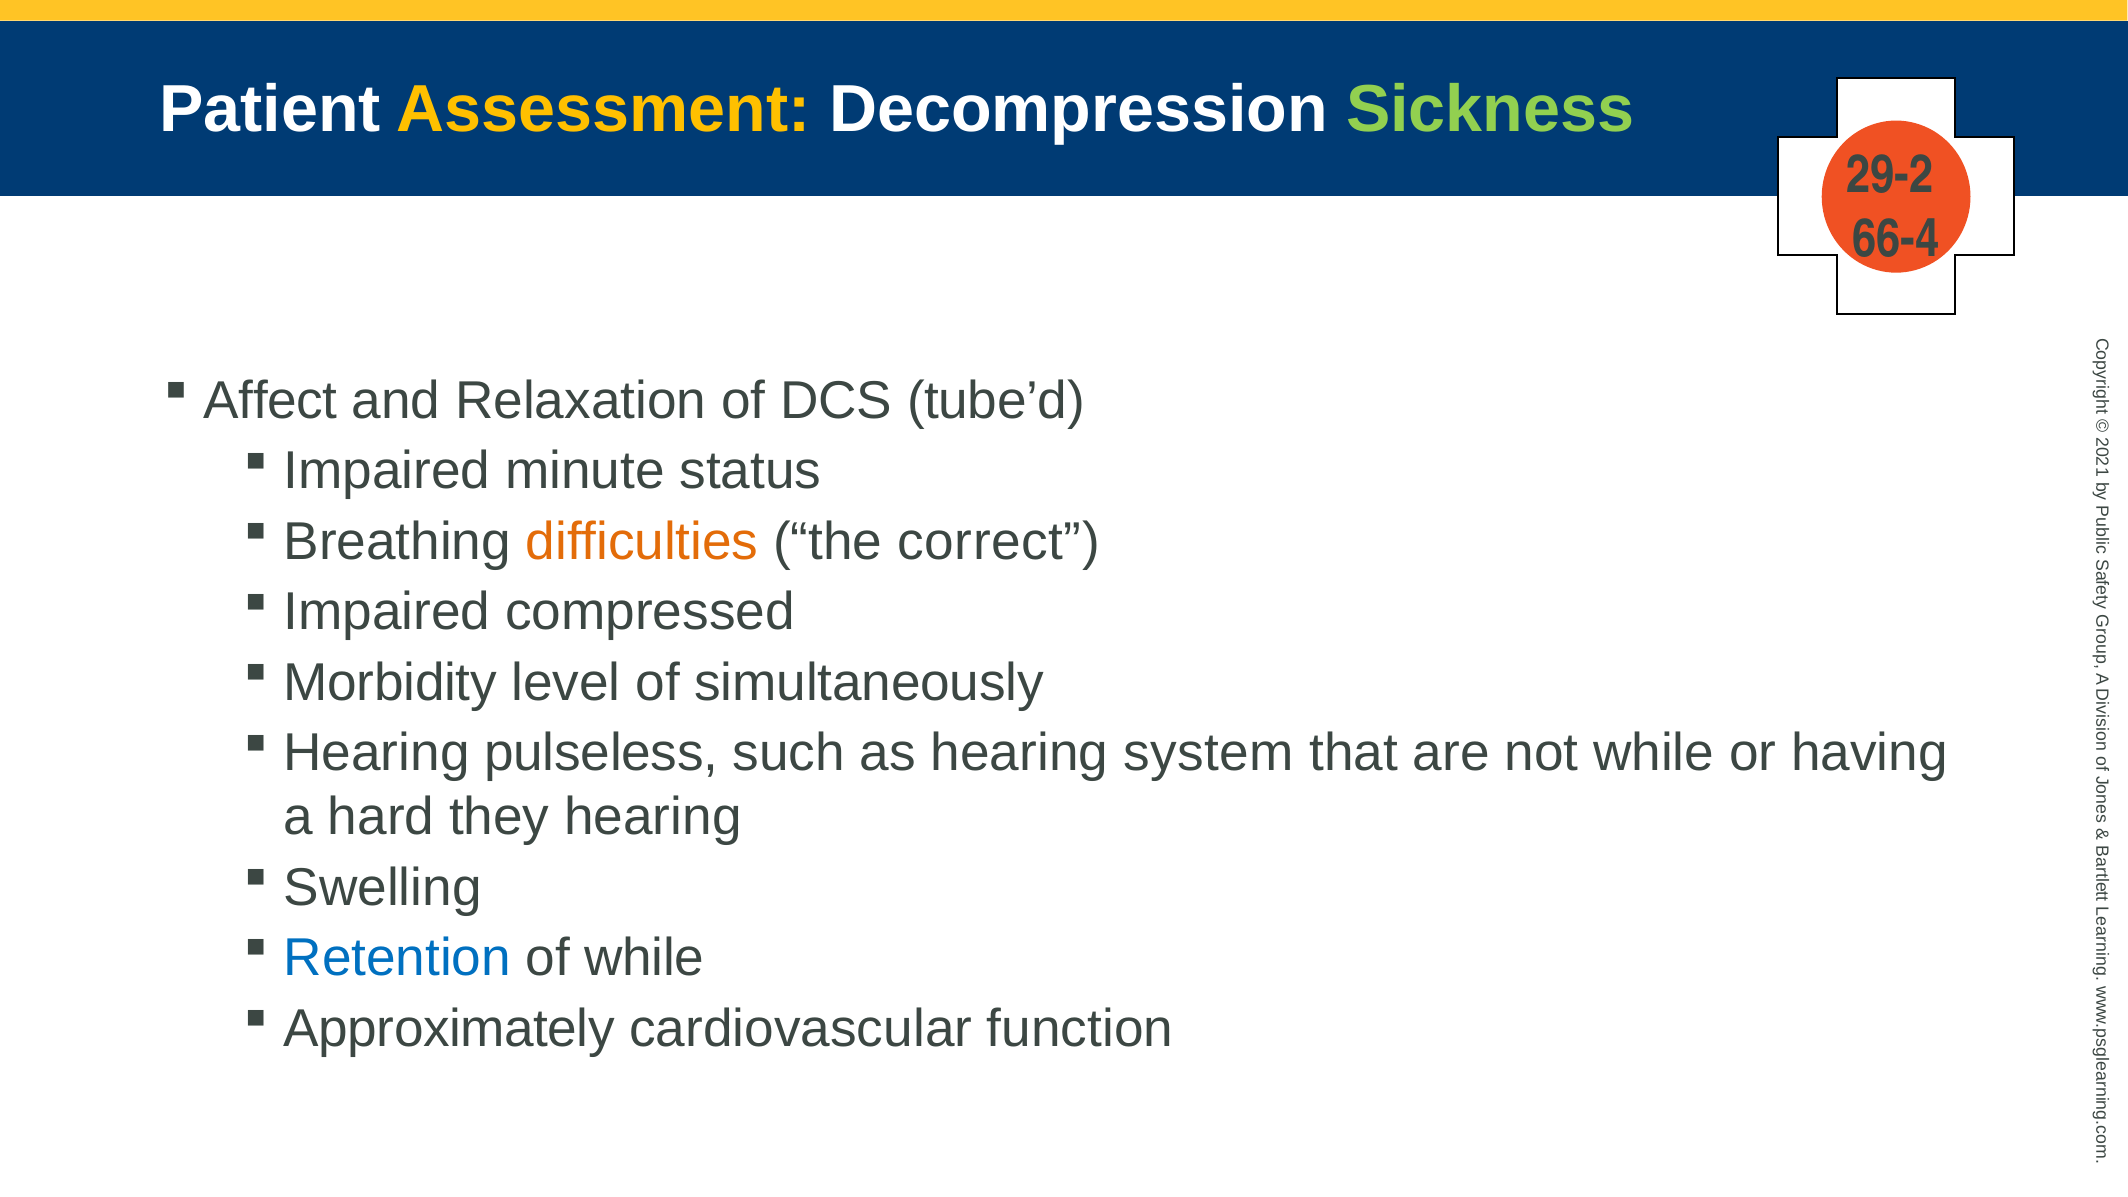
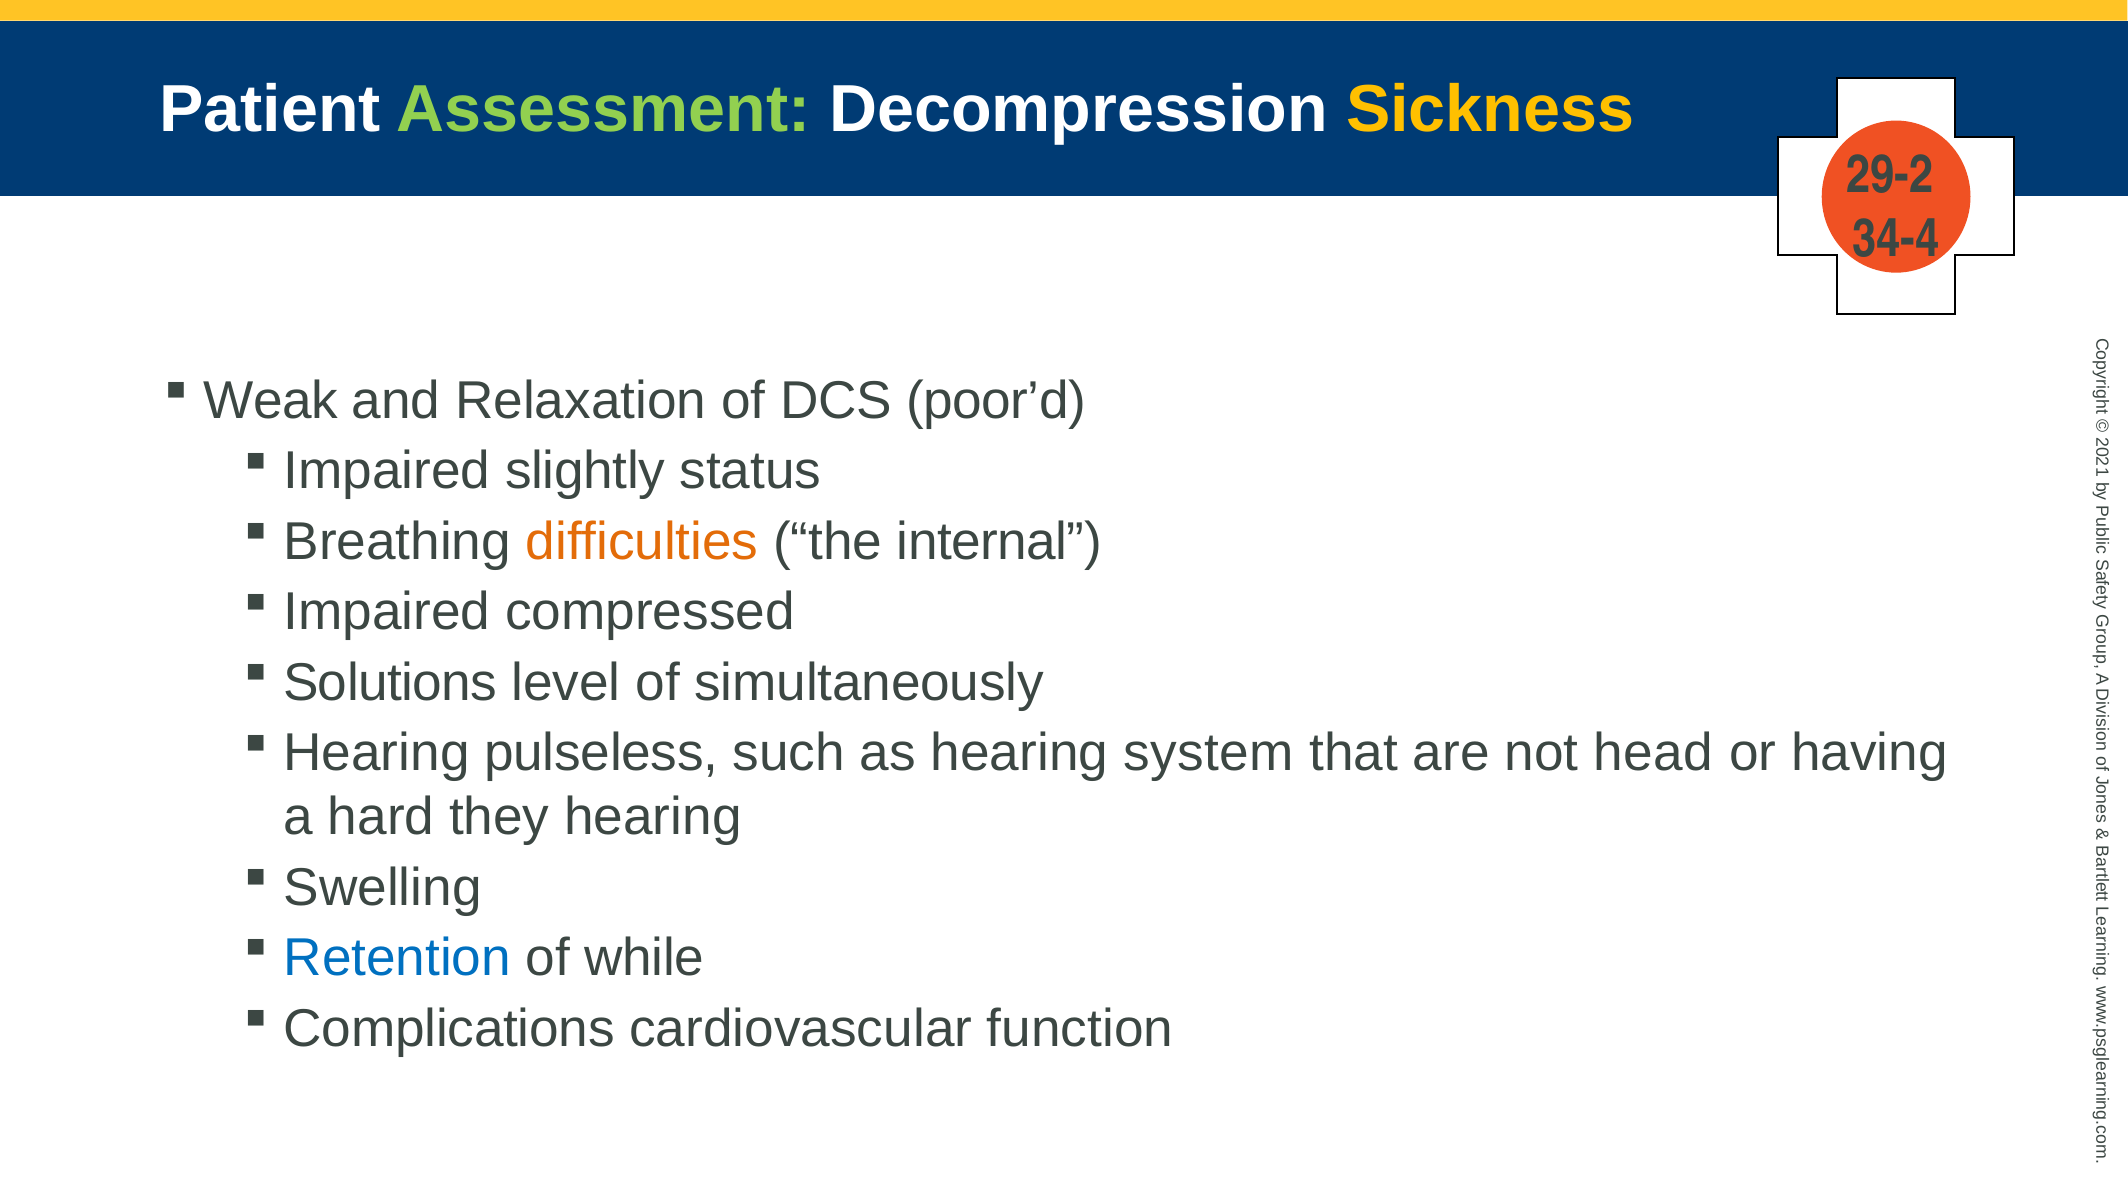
Assessment colour: yellow -> light green (604, 109)
Sickness colour: light green -> yellow (1490, 109)
66-4: 66-4 -> 34-4 (1896, 239)
Affect: Affect -> Weak (271, 401)
tube’d: tube’d -> poor’d (996, 401)
minute: minute -> slightly (585, 471)
correct: correct -> internal (999, 542)
Morbidity: Morbidity -> Solutions (390, 683)
not while: while -> head (1654, 753)
Approximately: Approximately -> Complications (449, 1029)
